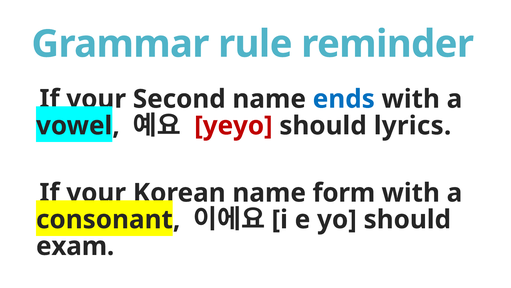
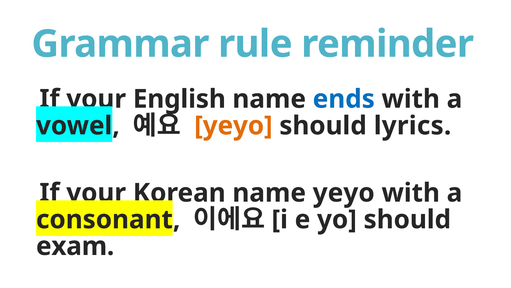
Second: Second -> English (179, 99)
yeyo colour: red -> orange (233, 126)
name form: form -> yeyo (344, 193)
